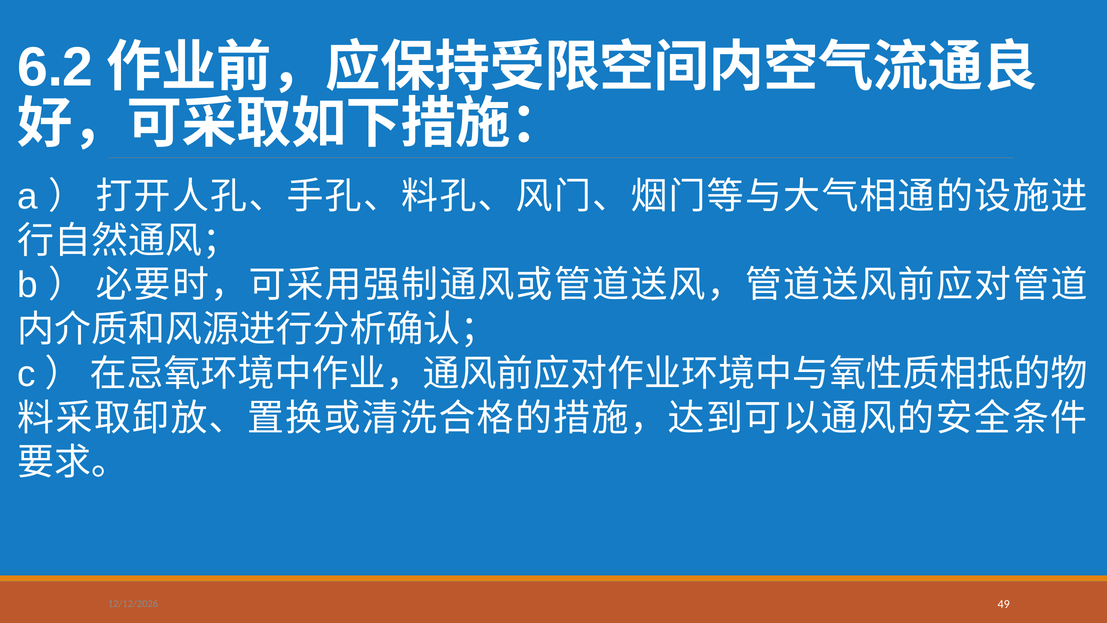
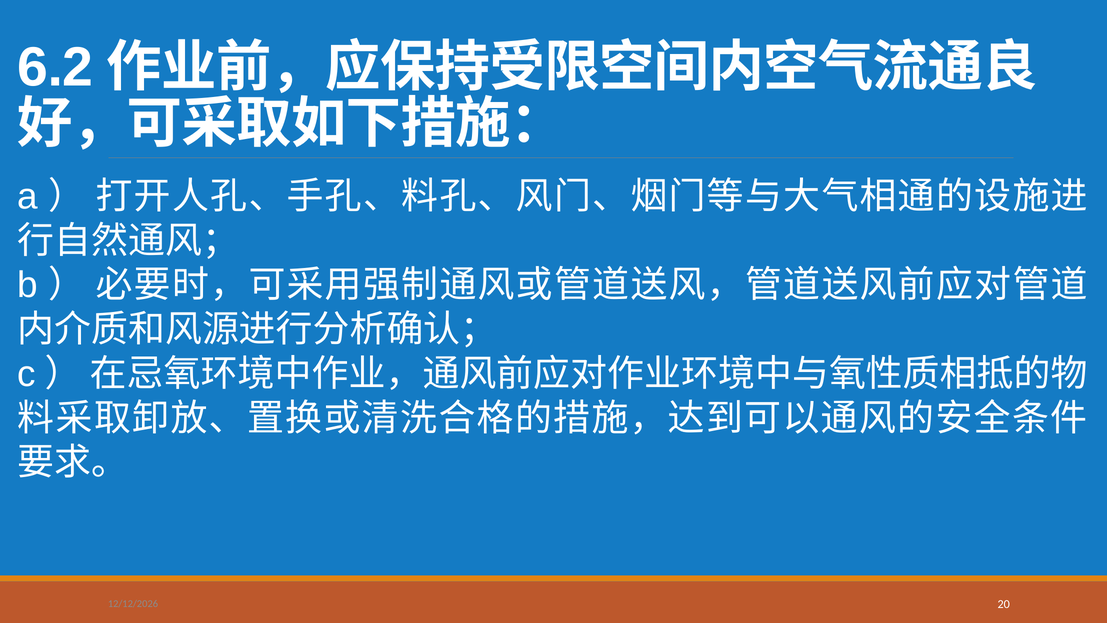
49: 49 -> 20 (1004, 604)
